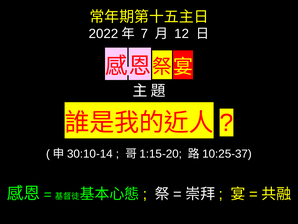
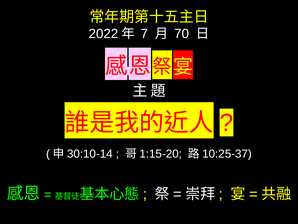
12: 12 -> 70 (182, 34)
